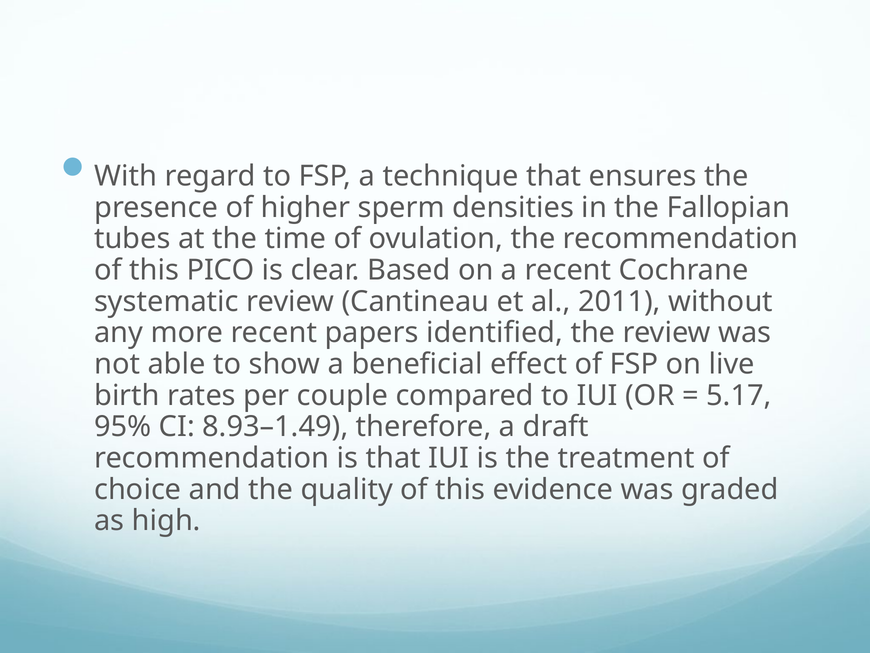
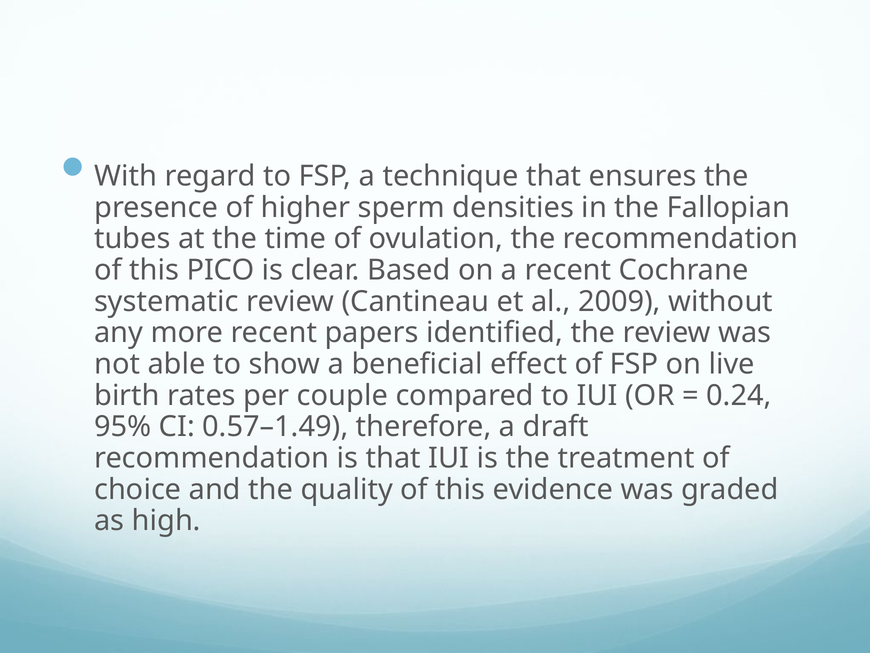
2011: 2011 -> 2009 (619, 301)
5.17: 5.17 -> 0.24 (739, 395)
8.93–1.49: 8.93–1.49 -> 0.57–1.49 (275, 426)
